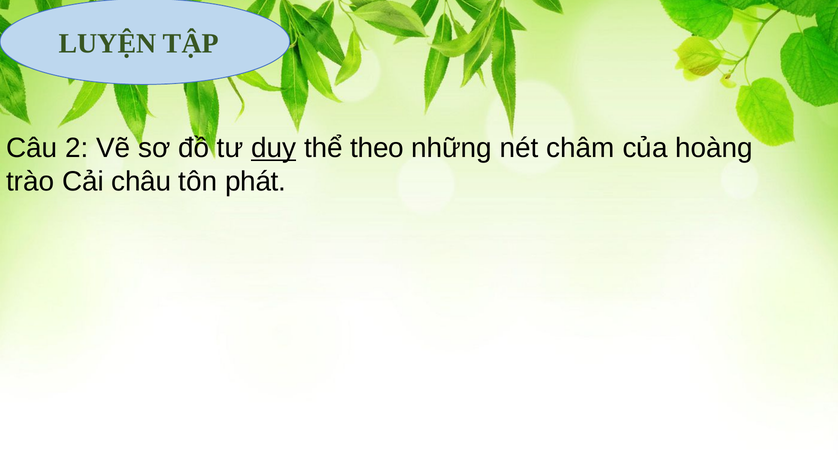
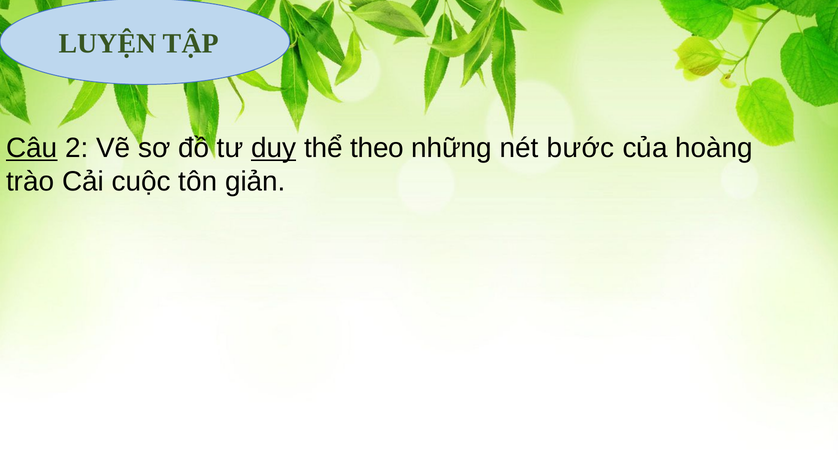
Câu underline: none -> present (32, 148)
châm: châm -> bước (580, 148)
châu: châu -> cuộc (141, 182)
phát: phát -> giản (255, 182)
